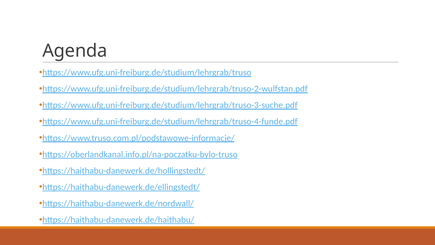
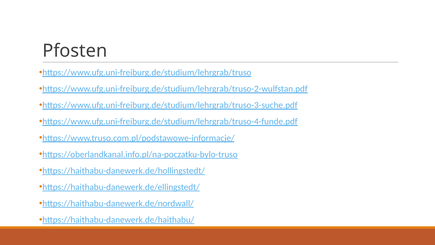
Agenda: Agenda -> Pfosten (75, 51)
